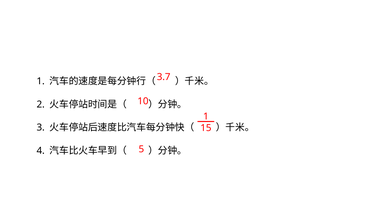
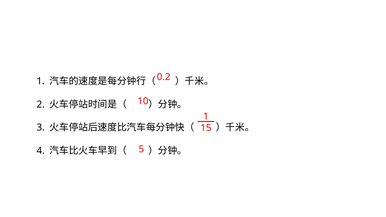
3.7: 3.7 -> 0.2 (164, 77)
